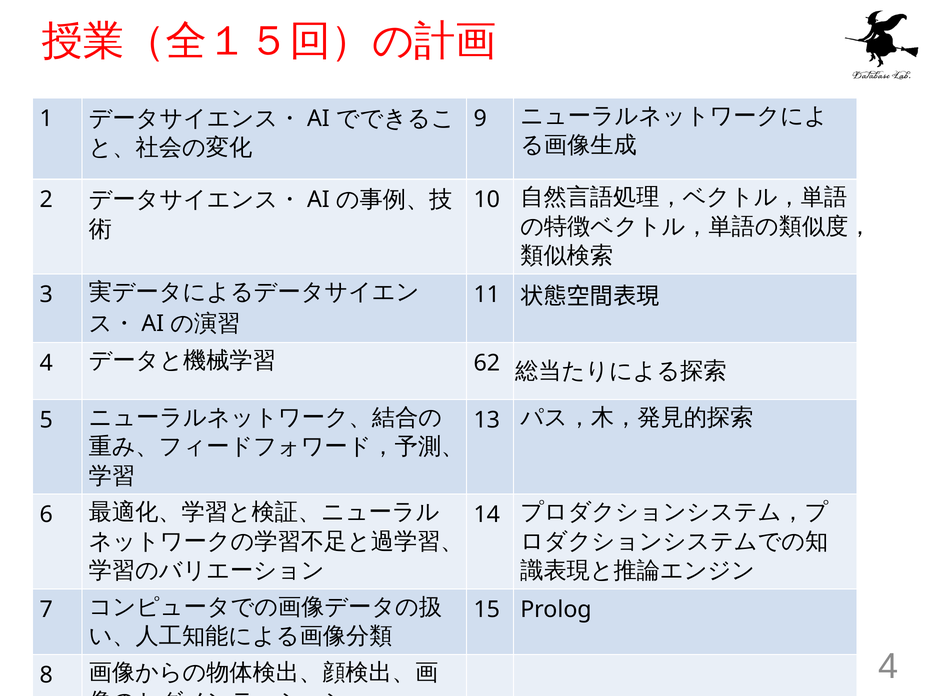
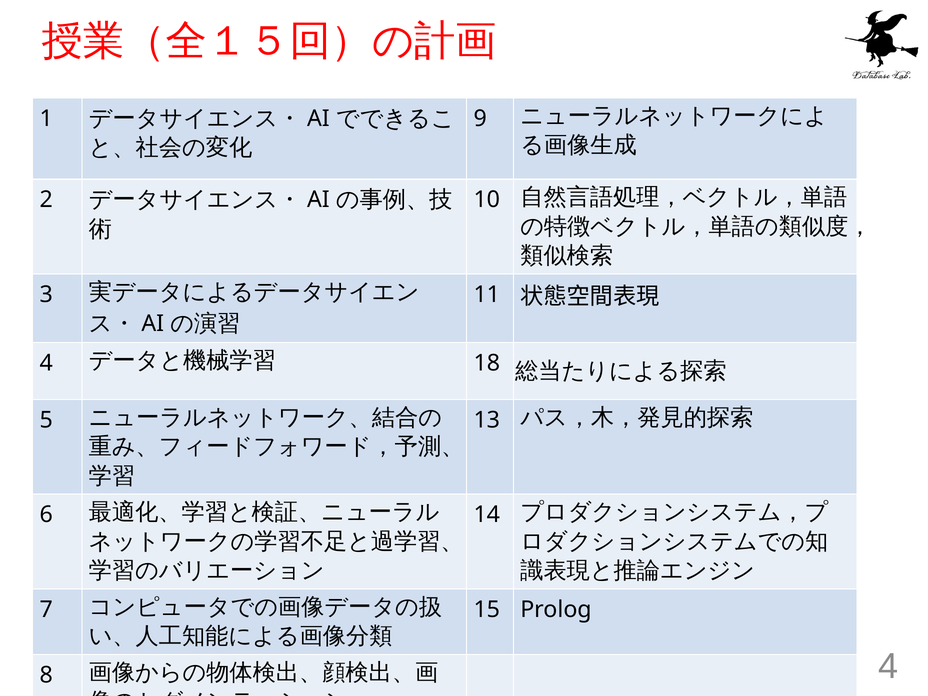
62: 62 -> 18 (487, 363)
